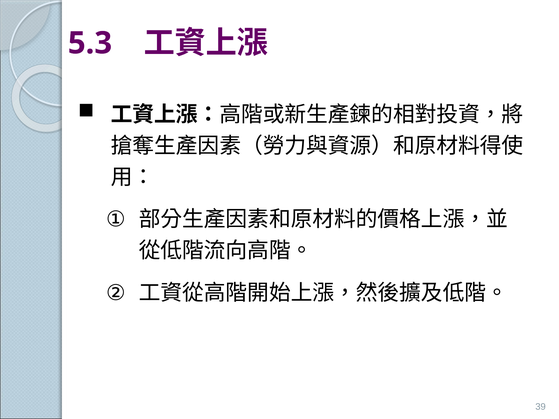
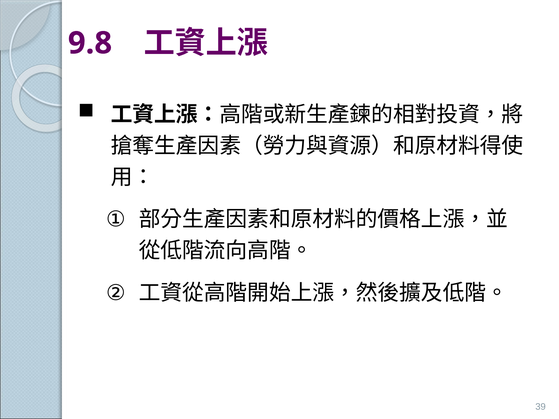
5.3: 5.3 -> 9.8 (90, 43)
